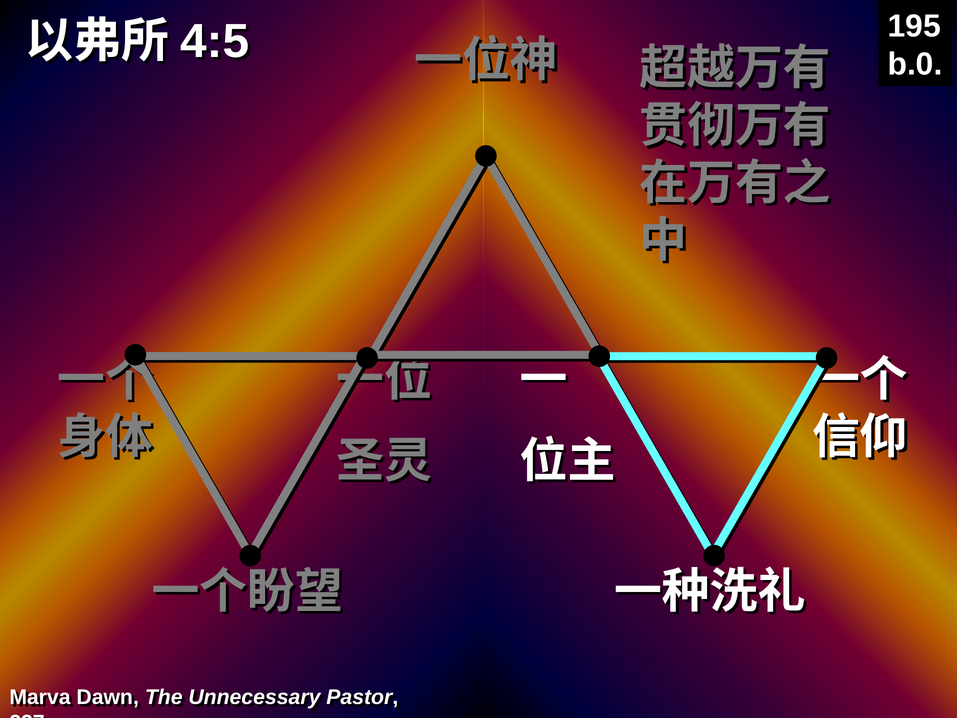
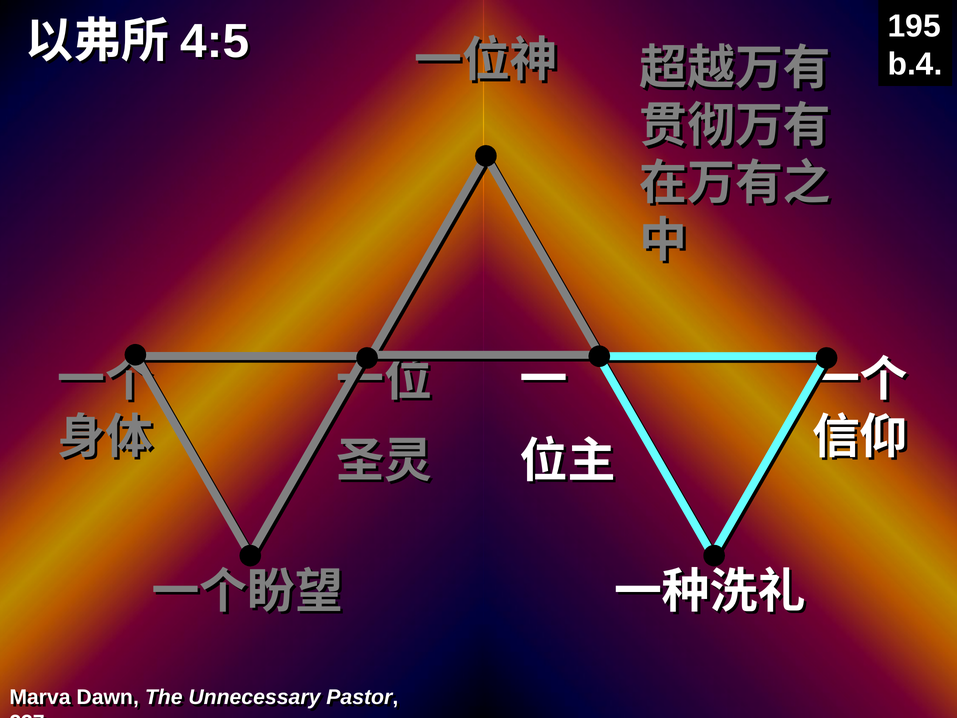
b.0: b.0 -> b.4 (915, 64)
